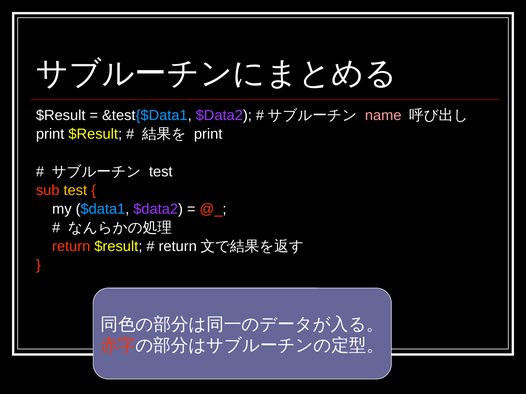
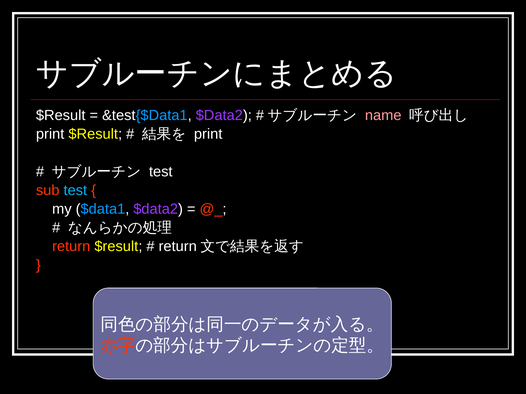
test colour: yellow -> light blue (75, 190)
